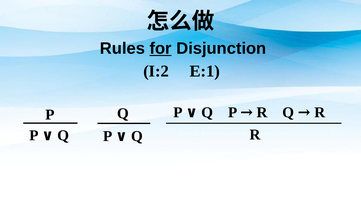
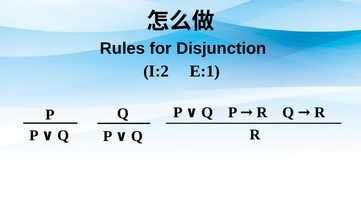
for underline: present -> none (161, 48)
